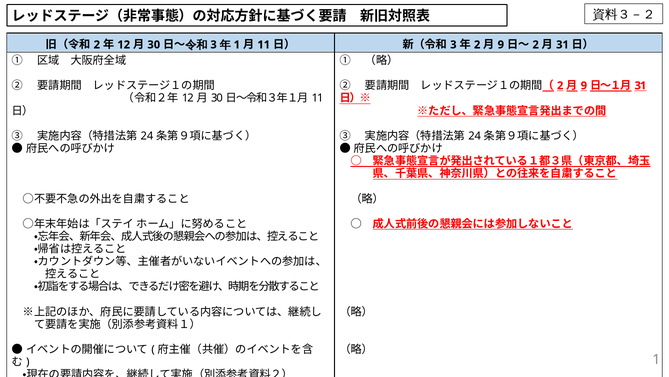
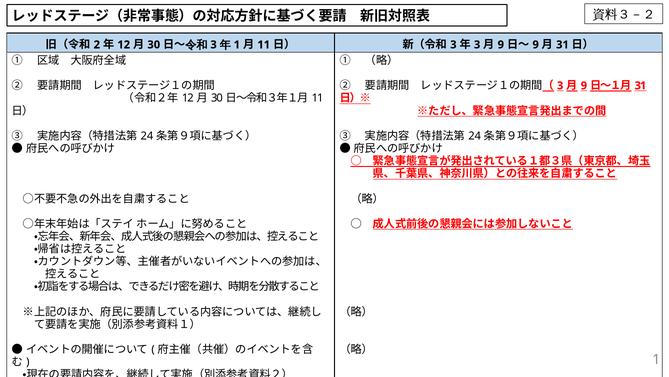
2: 2 -> 3 (477, 45)
2: 2 -> 9 (536, 45)
2: 2 -> 3 (560, 85)
